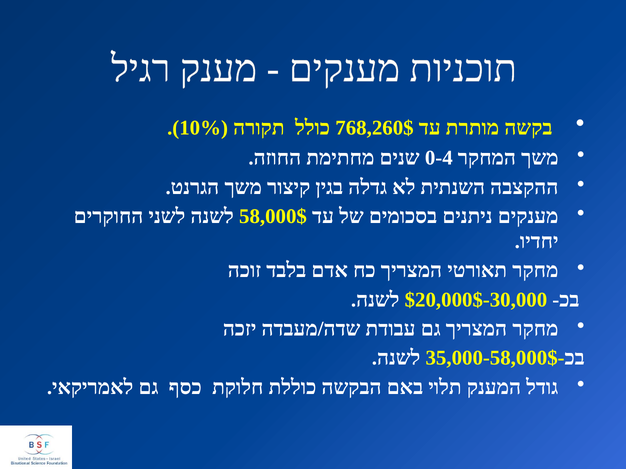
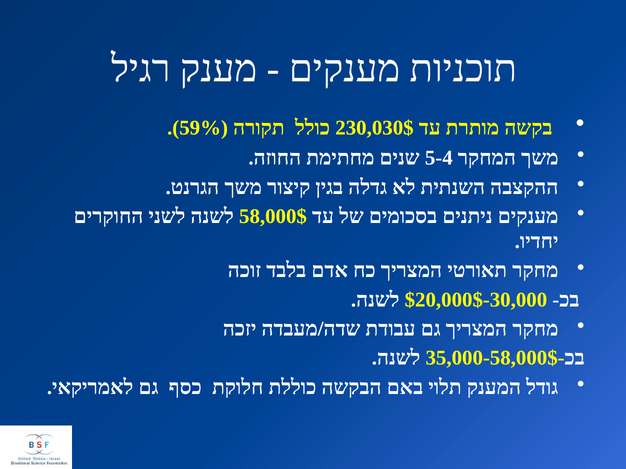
10%: 10% -> 59% (200, 128)
768,260$: 768,260$ -> 230,030$ (374, 128)
0-4: 0-4 -> 5-4 (439, 158)
